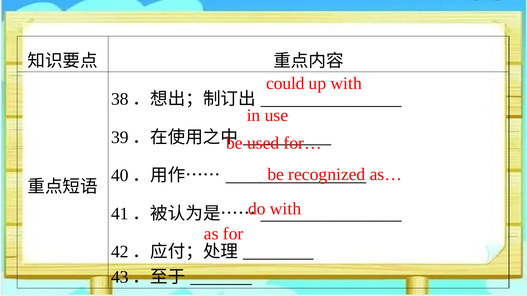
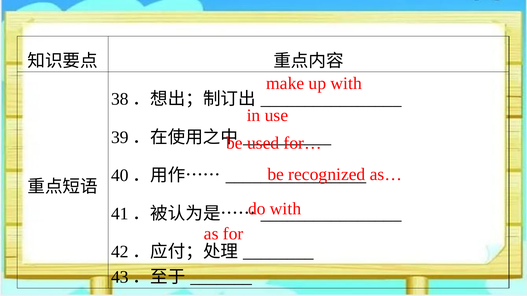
could: could -> make (285, 84)
